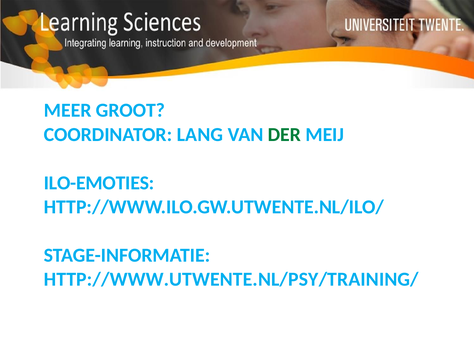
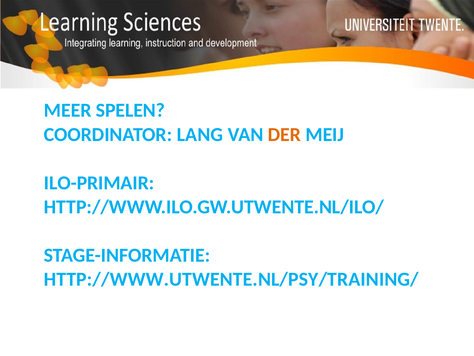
GROOT: GROOT -> SPELEN (130, 110)
DER colour: green -> orange (284, 134)
ILO-EMOTIES: ILO-EMOTIES -> ILO-PRIMAIR (99, 183)
